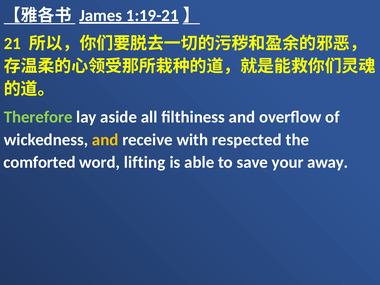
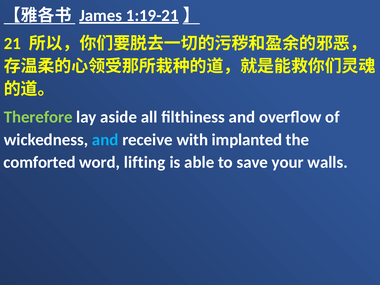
and colour: yellow -> light blue (105, 140)
respected: respected -> implanted (247, 140)
away: away -> walls (328, 162)
